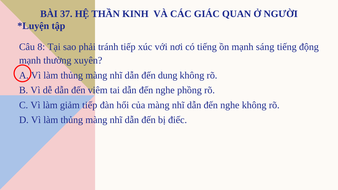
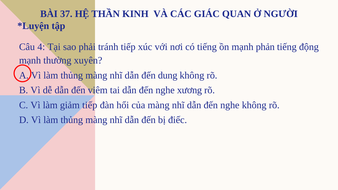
8: 8 -> 4 (41, 47)
sáng: sáng -> phản (265, 47)
phồng: phồng -> xương (189, 90)
